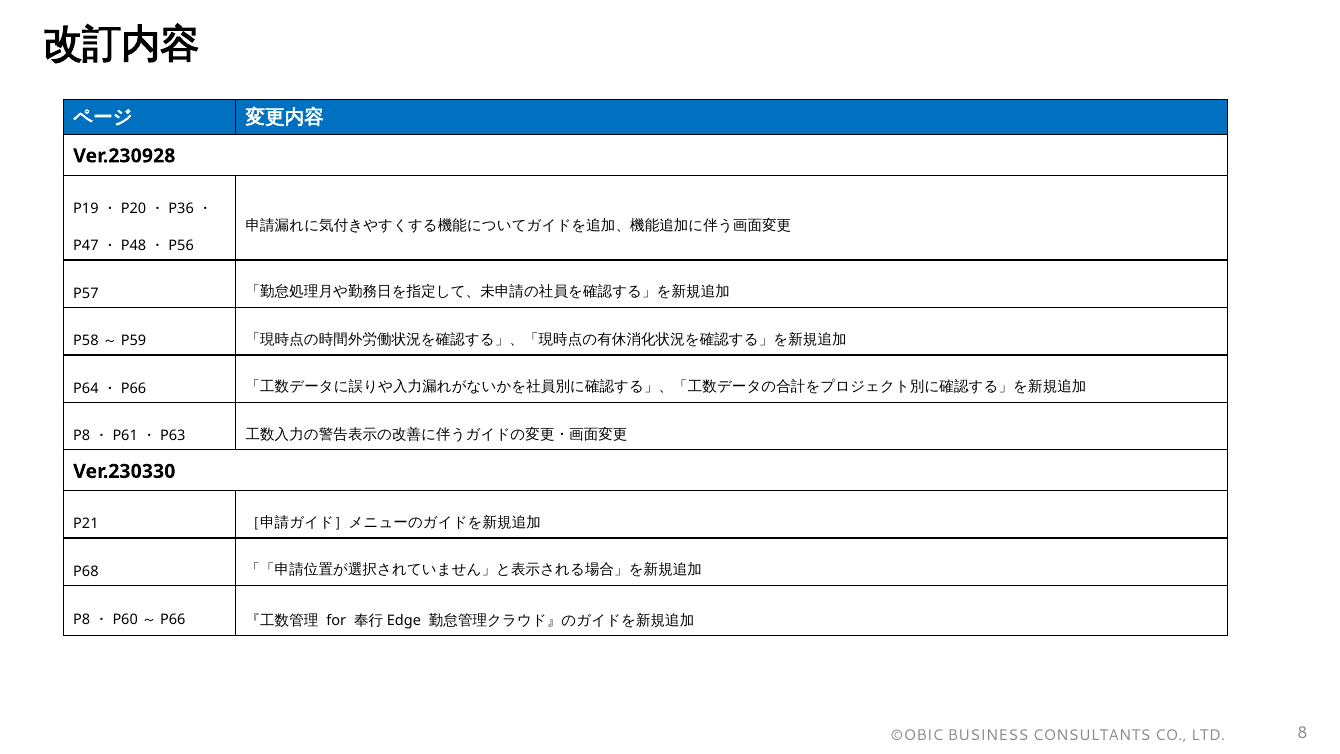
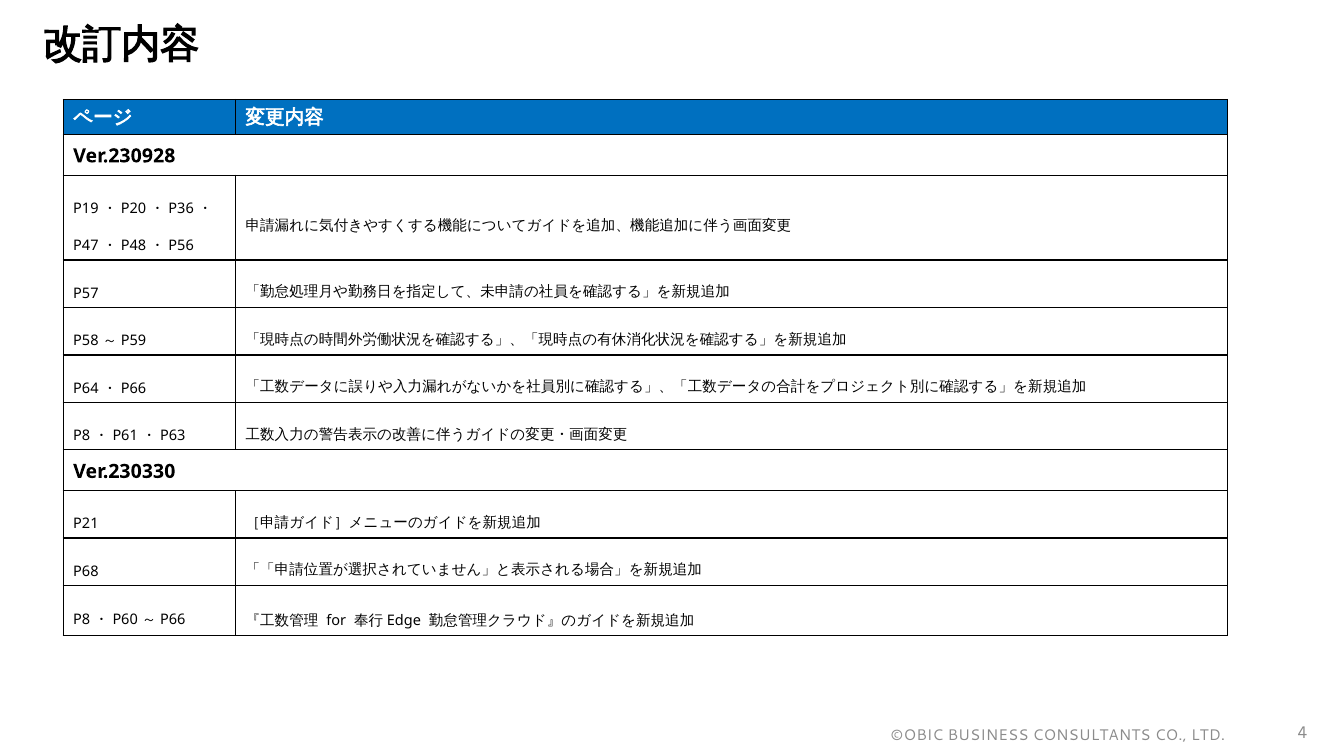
8: 8 -> 4 (1302, 733)
